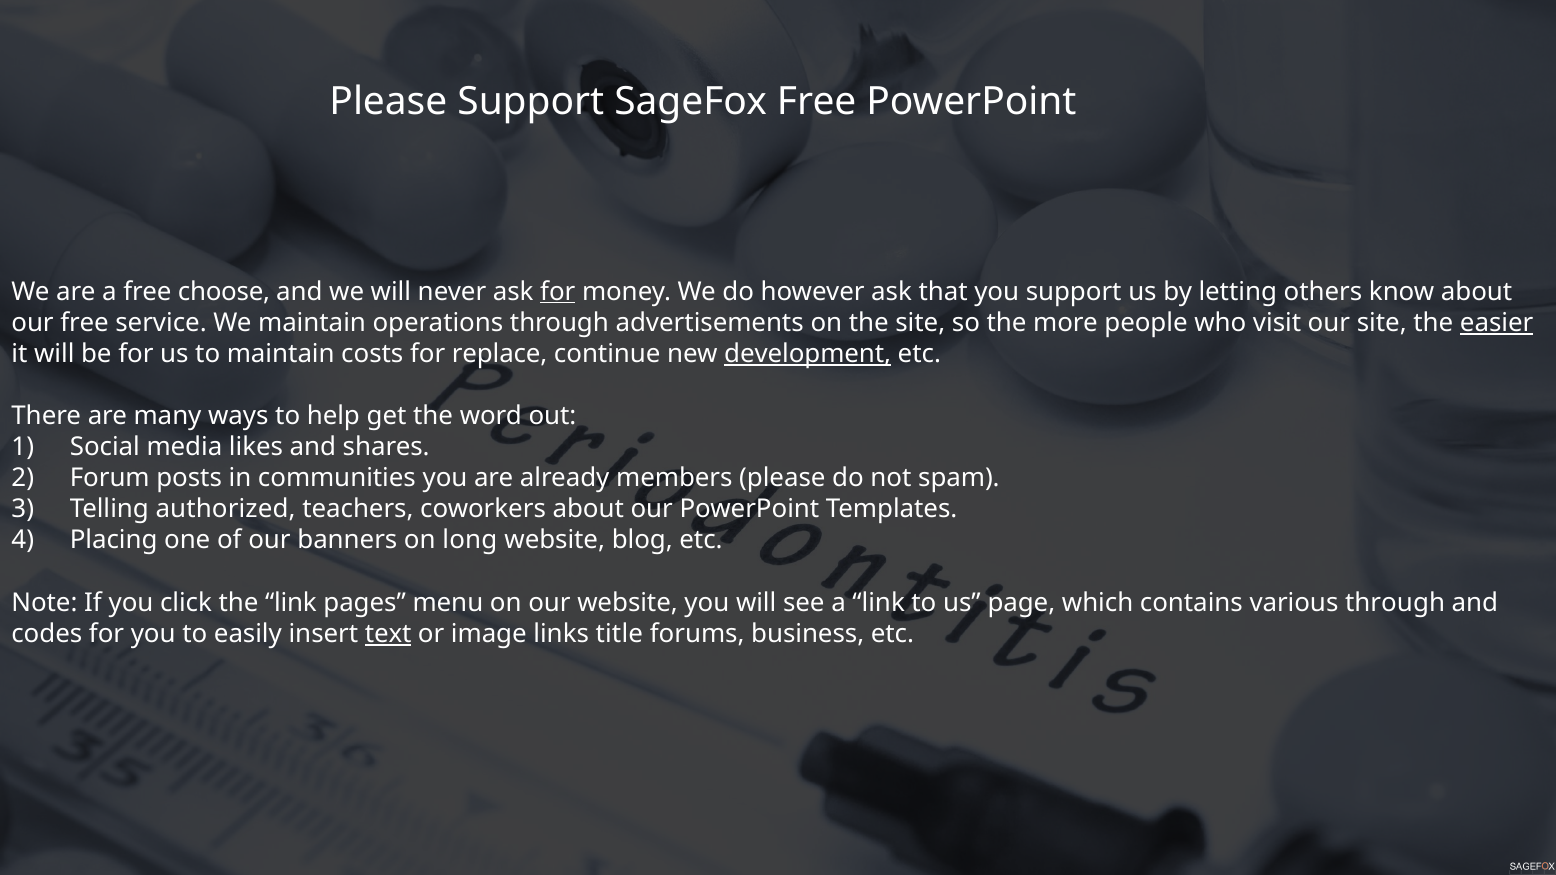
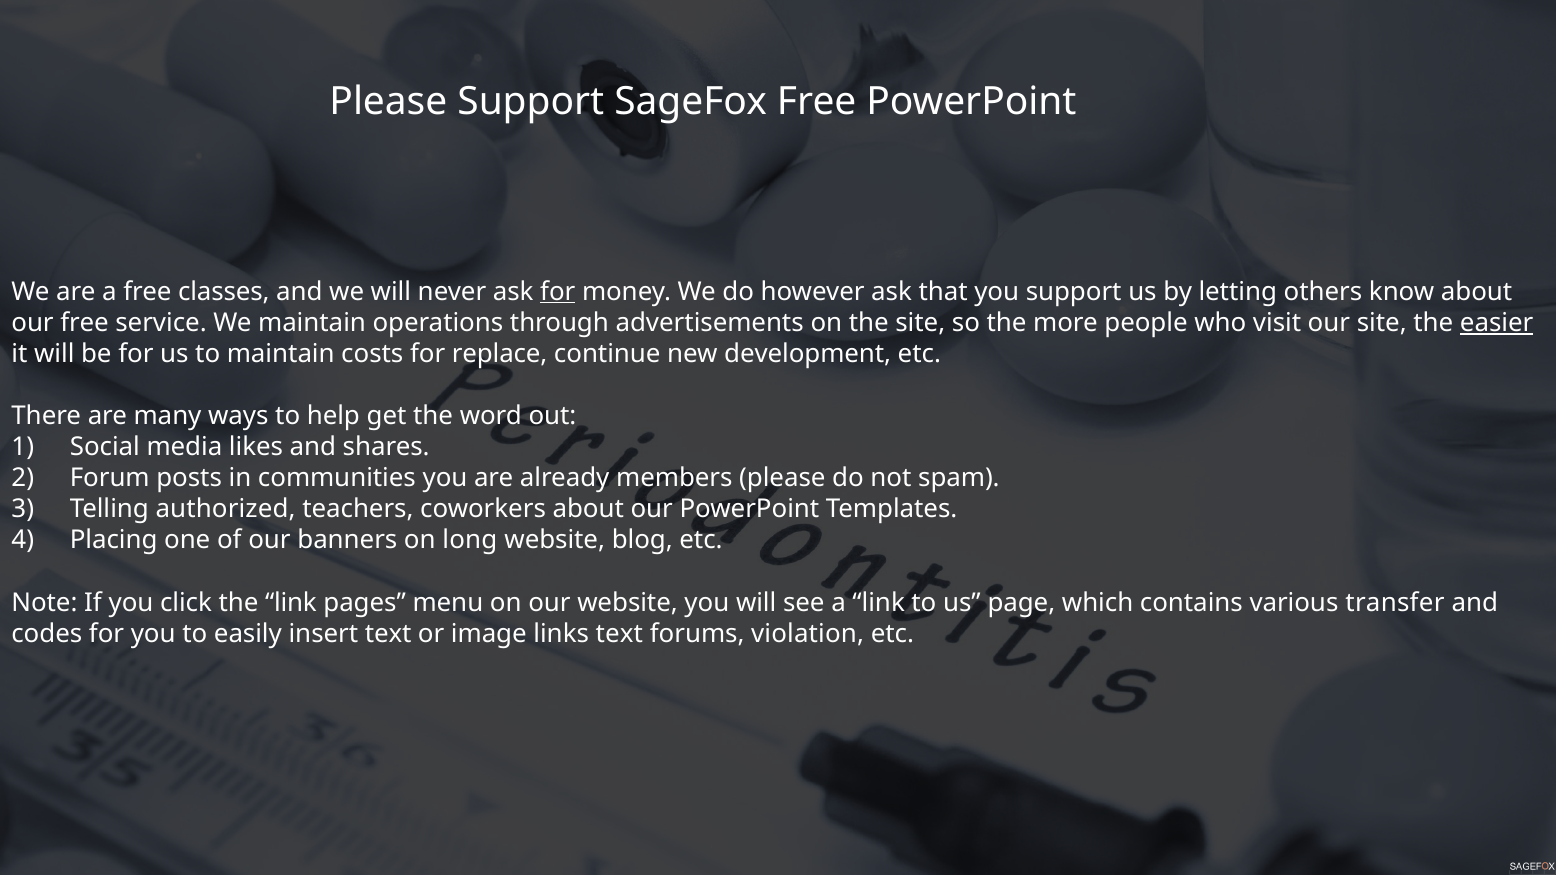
choose: choose -> classes (224, 292)
development underline: present -> none (808, 354)
various through: through -> transfer (1395, 603)
text underline: present -> none (388, 634)
links title: title -> text (619, 634)
business: business -> violation (808, 634)
